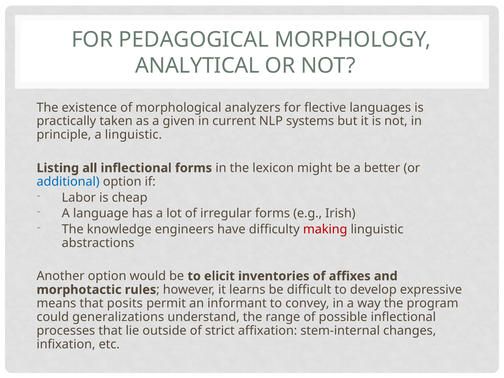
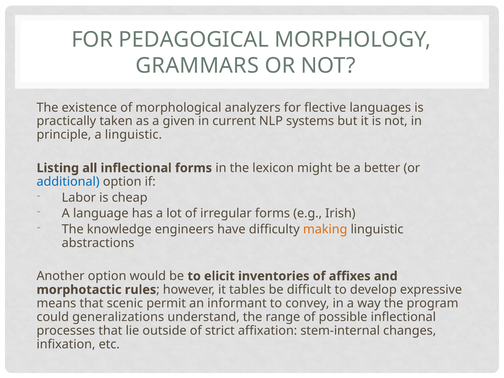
ANALYTICAL: ANALYTICAL -> GRAMMARS (197, 66)
making colour: red -> orange (325, 229)
learns: learns -> tables (247, 290)
posits: posits -> scenic (125, 303)
